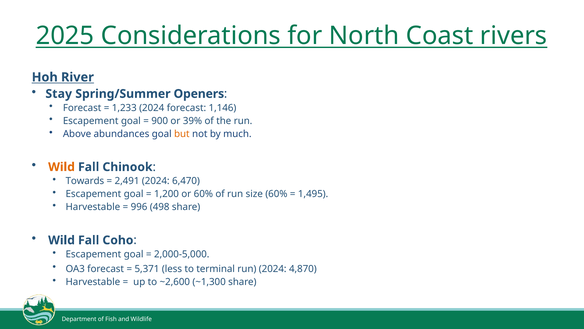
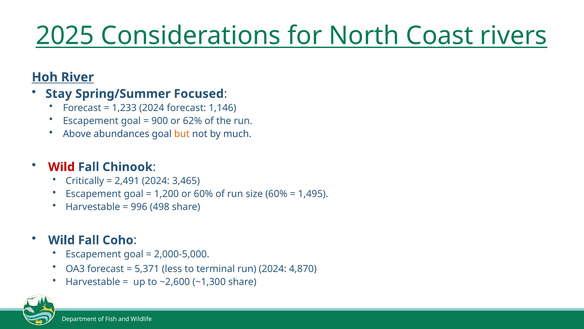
Openers: Openers -> Focused (199, 94)
39%: 39% -> 62% (192, 121)
Wild colour: orange -> red (62, 167)
Towards: Towards -> Critically (85, 181)
6,470: 6,470 -> 3,465 (186, 181)
